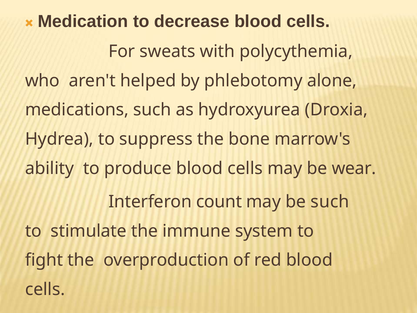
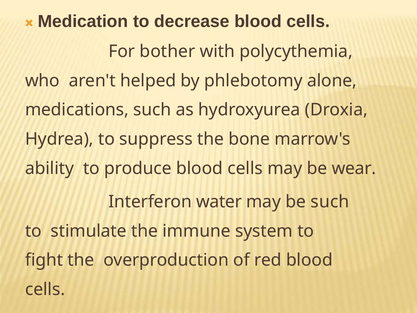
sweats: sweats -> bother (167, 51)
count: count -> water (219, 202)
